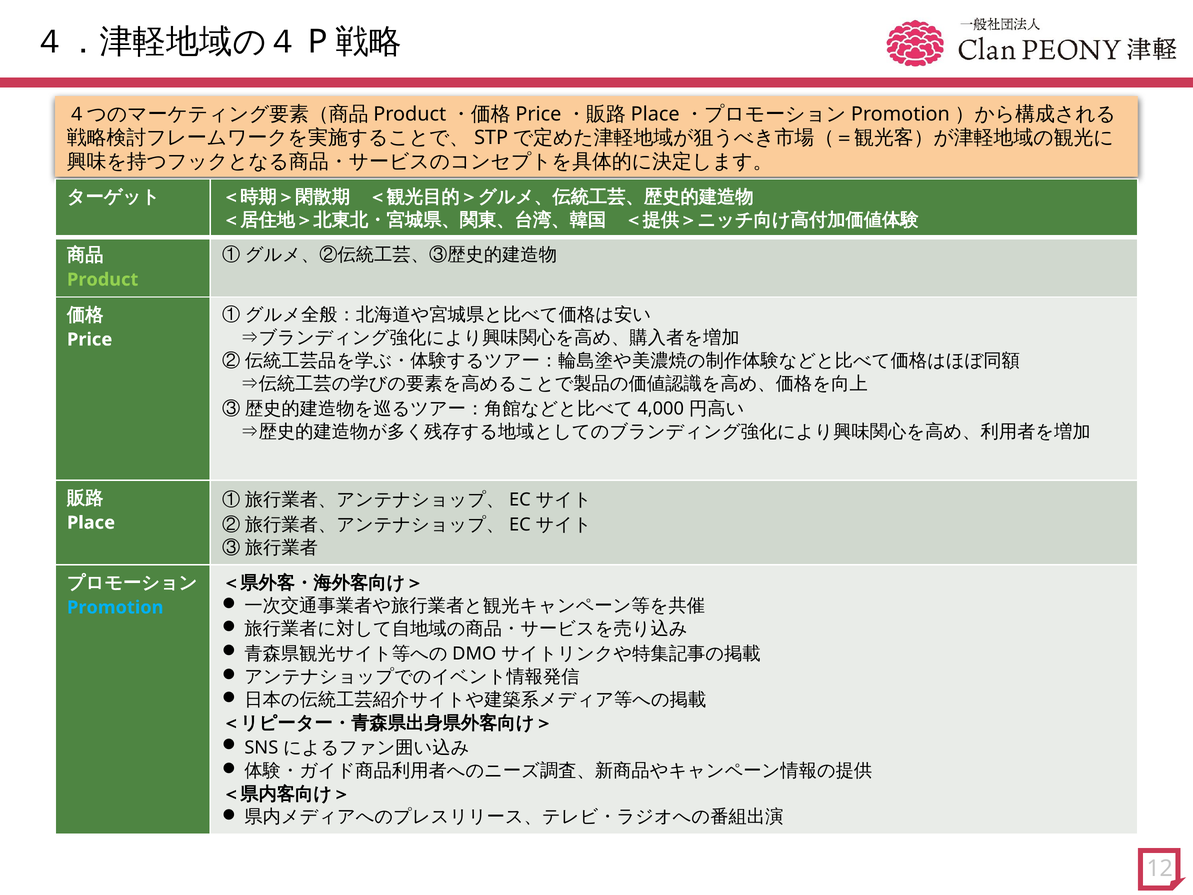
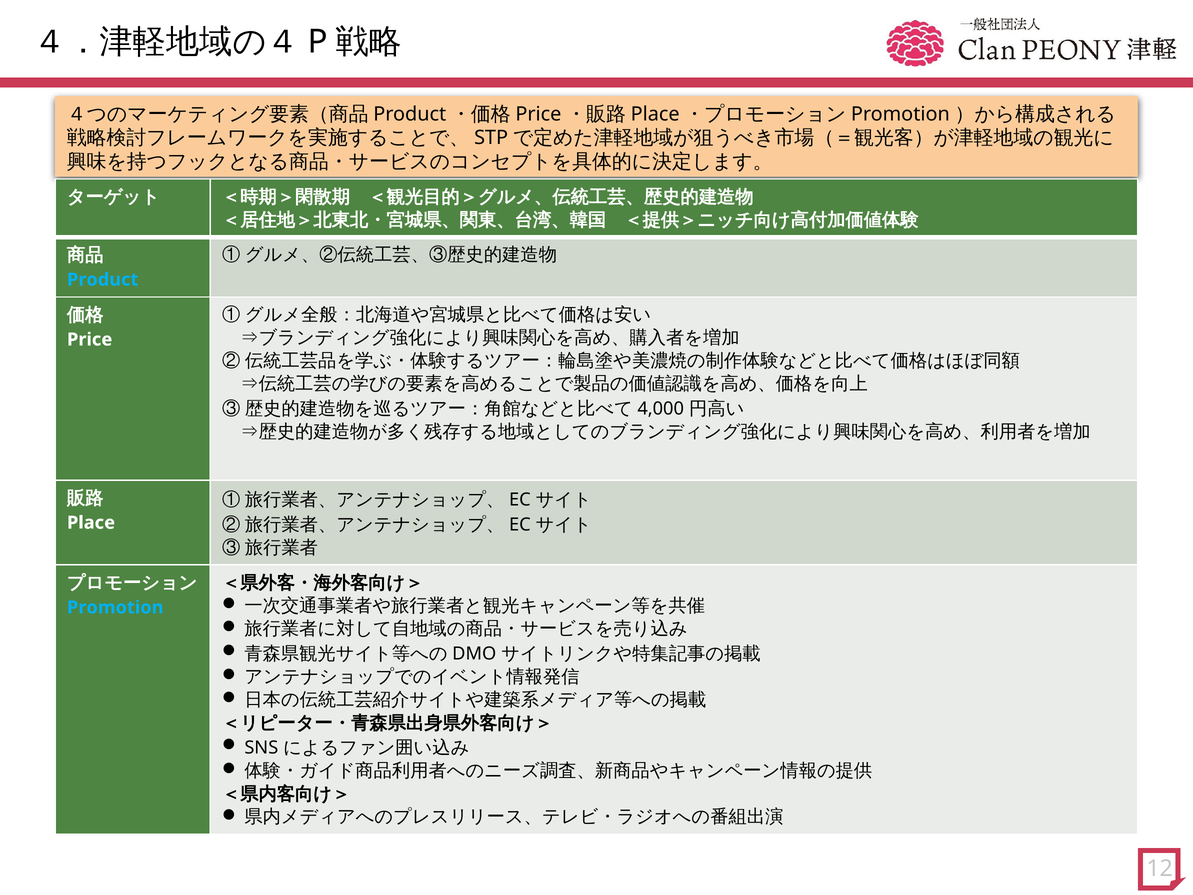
Product colour: light green -> light blue (103, 280)
